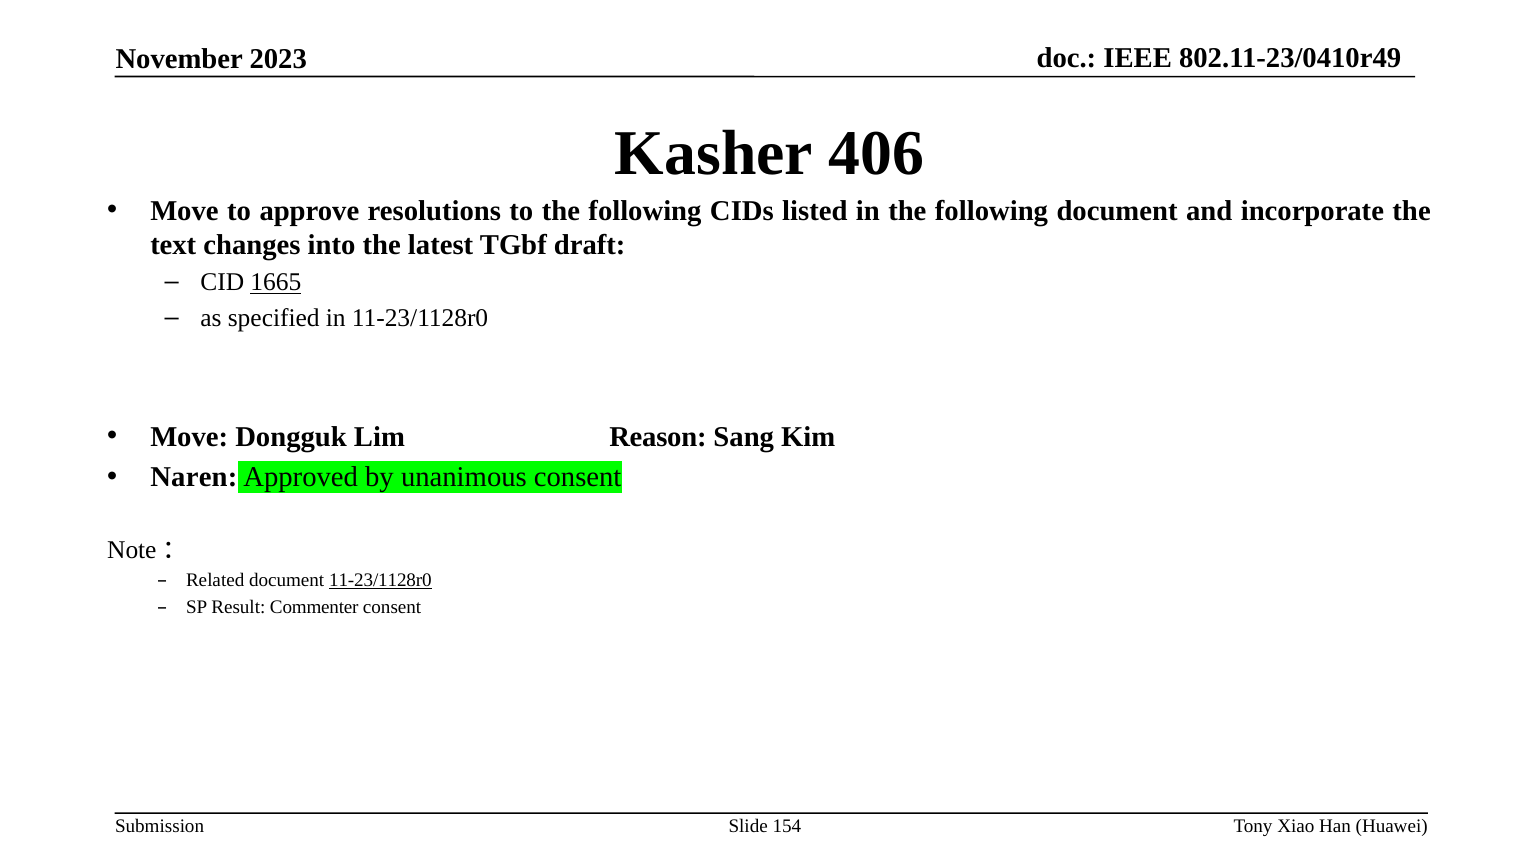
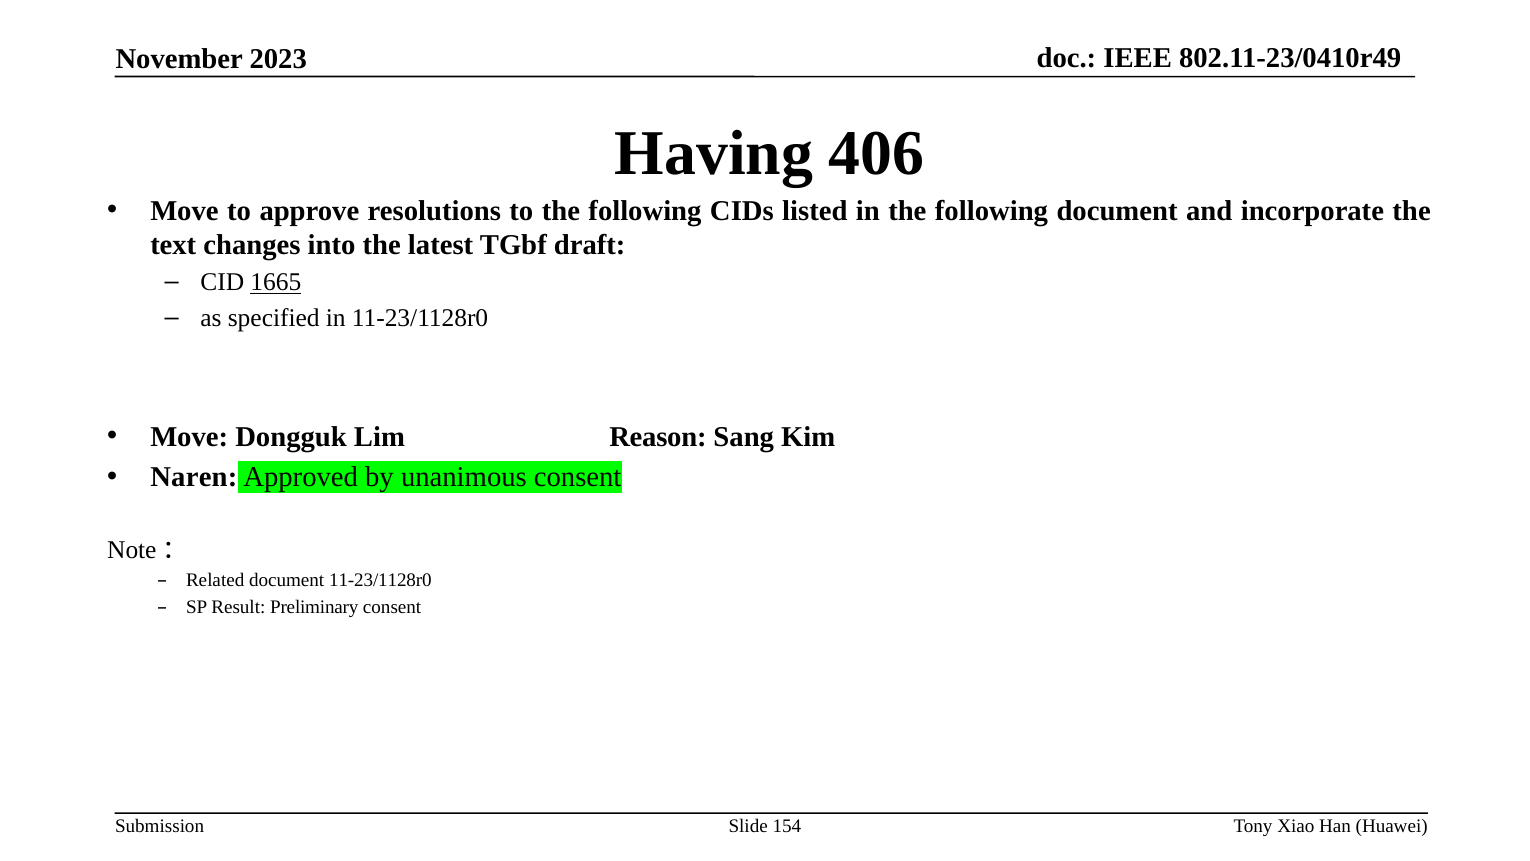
Kasher: Kasher -> Having (714, 154)
11-23/1128r0 underline: present -> none (380, 580)
Commenter: Commenter -> Preliminary (314, 607)
